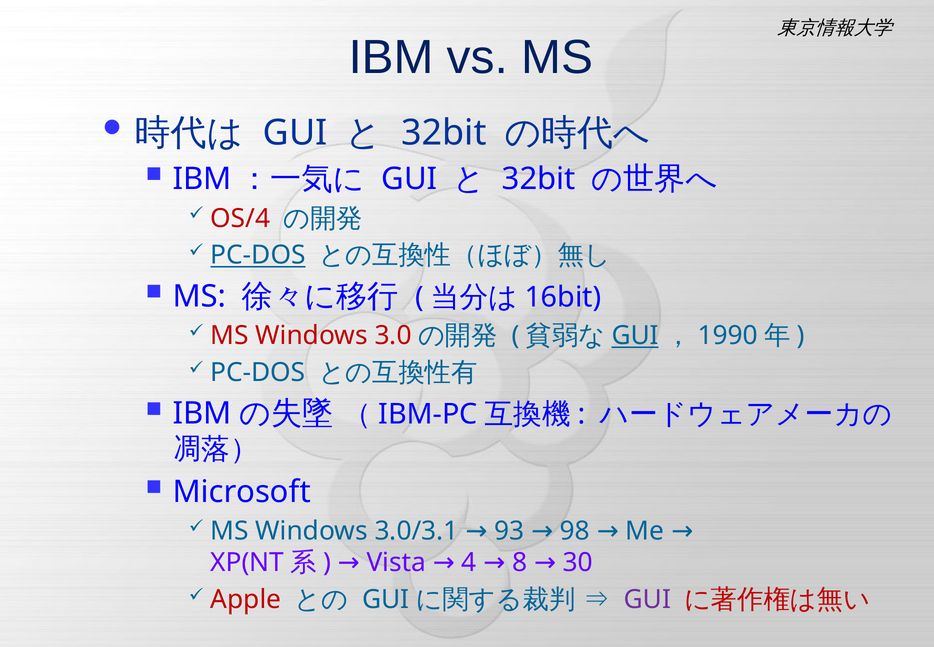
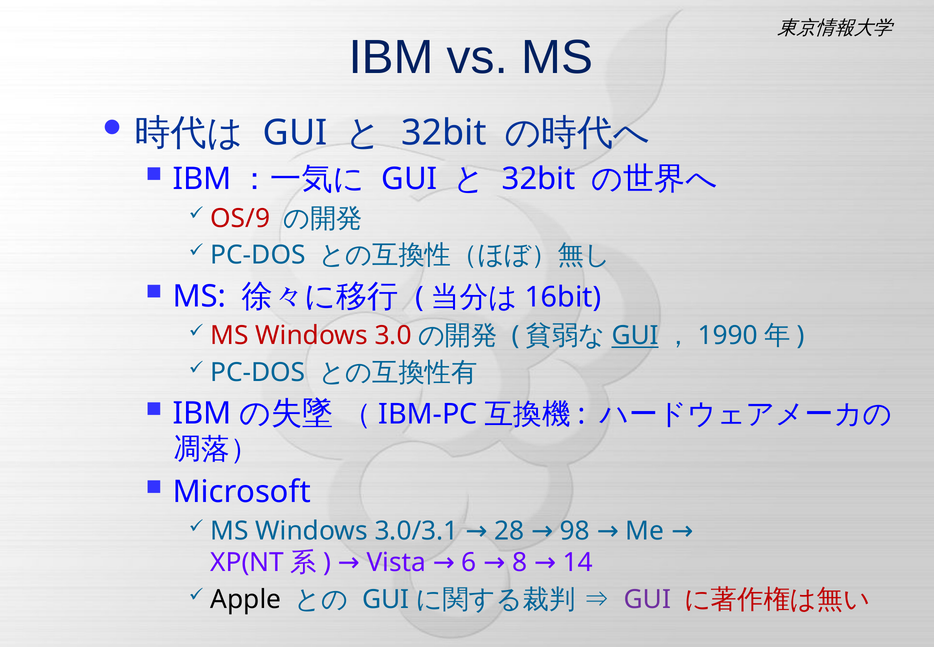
OS/4: OS/4 -> OS/9 (240, 218)
PC-DOS underline: present -> none (258, 255)
93: 93 -> 28 (509, 531)
4: 4 -> 6 (469, 562)
30: 30 -> 14 (578, 562)
Apple colour: red -> black (246, 599)
